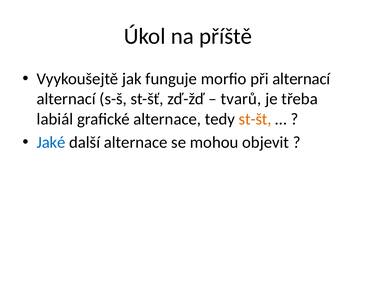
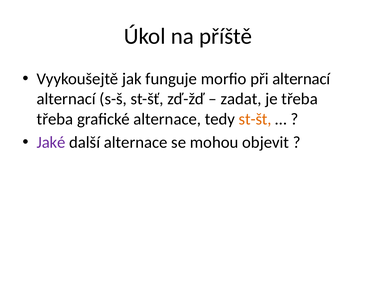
tvarů: tvarů -> zadat (241, 99)
labiál: labiál -> třeba (55, 119)
Jaké colour: blue -> purple (51, 142)
